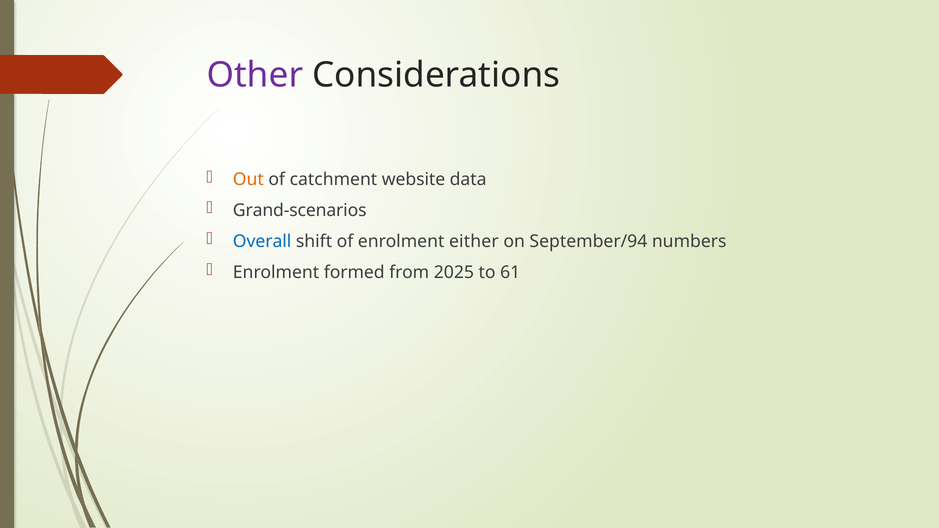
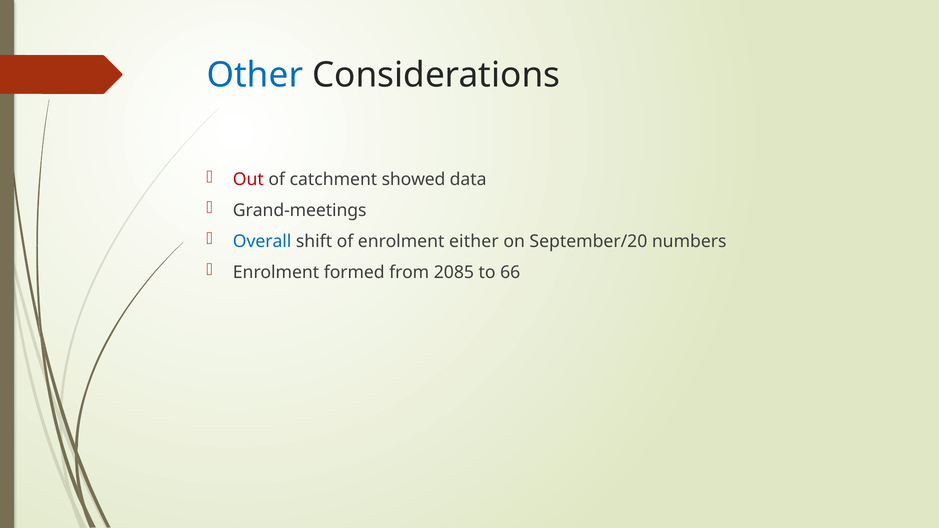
Other colour: purple -> blue (255, 75)
Out colour: orange -> red (248, 180)
website: website -> showed (414, 180)
Grand-scenarios: Grand-scenarios -> Grand-meetings (300, 211)
September/94: September/94 -> September/20 (588, 241)
2025: 2025 -> 2085 (454, 272)
61: 61 -> 66 (510, 272)
